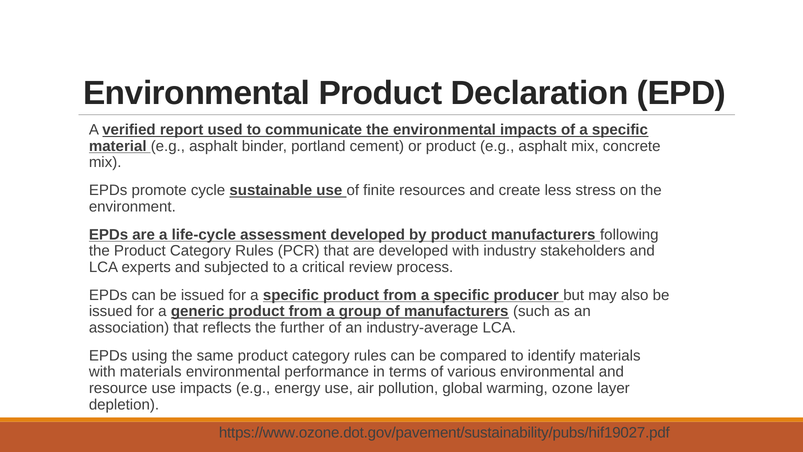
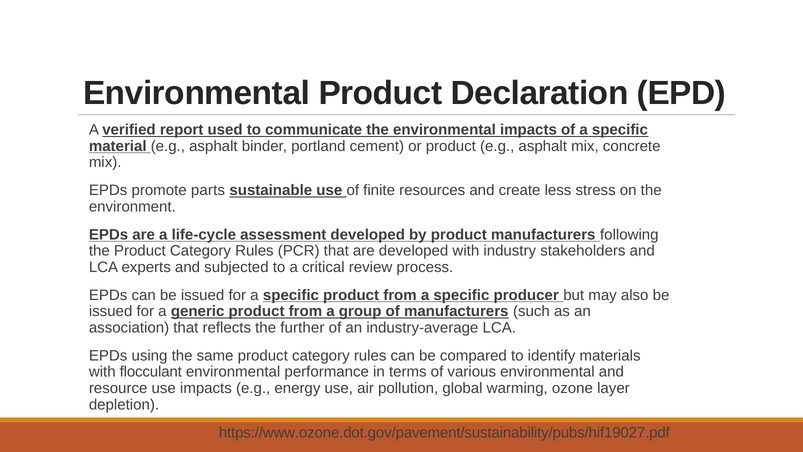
cycle: cycle -> parts (208, 190)
with materials: materials -> flocculant (151, 372)
